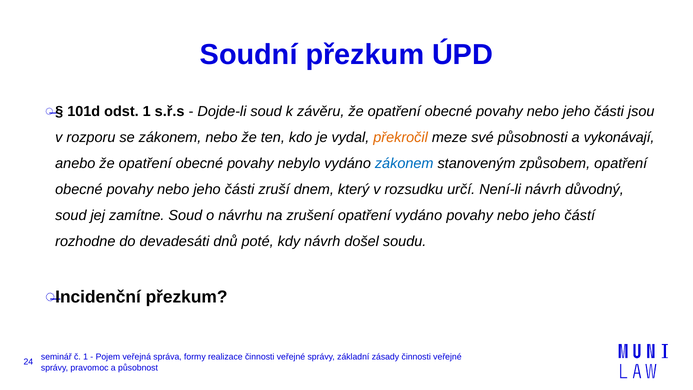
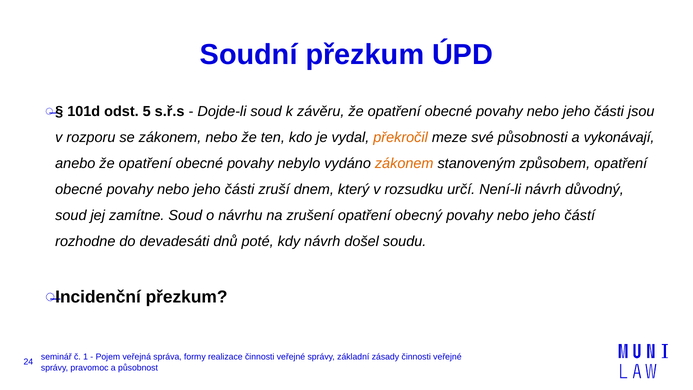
odst 1: 1 -> 5 (147, 112)
zákonem colour: blue -> orange (404, 163)
opatření vydáno: vydáno -> obecný (419, 215)
